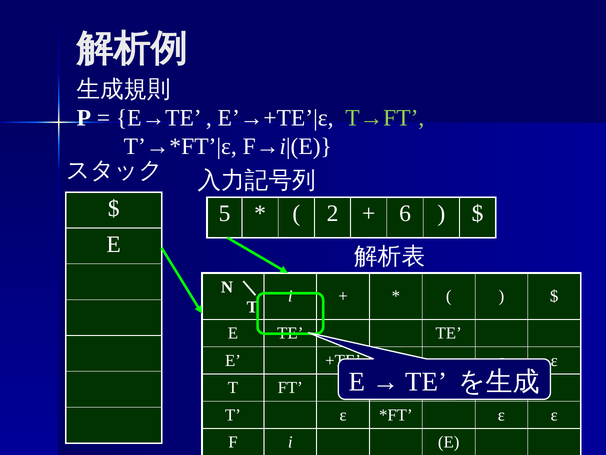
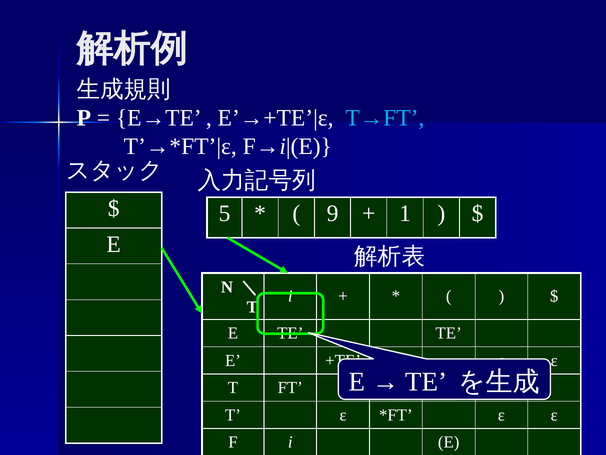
T→FT colour: light green -> light blue (385, 118)
2: 2 -> 9 (333, 213)
6: 6 -> 1 (405, 213)
